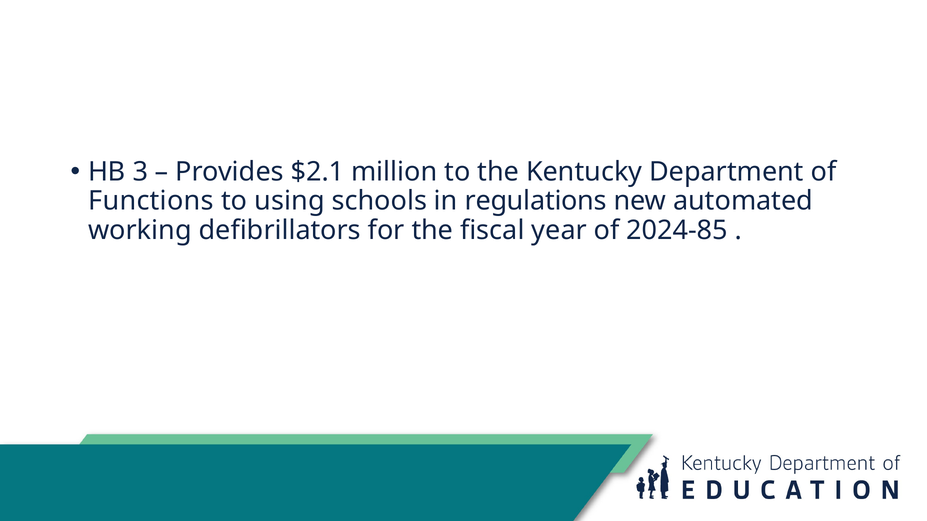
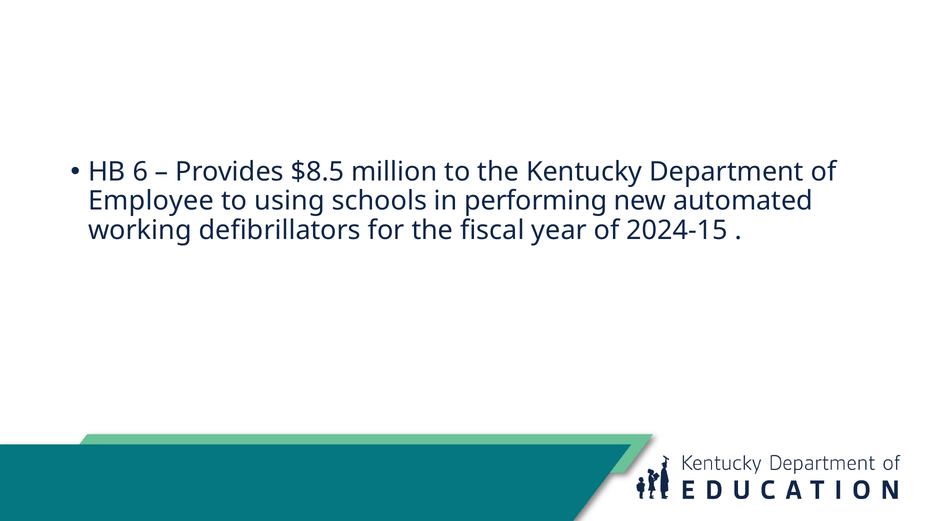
3: 3 -> 6 (140, 172)
$2.1: $2.1 -> $8.5 (317, 172)
Functions: Functions -> Employee (151, 201)
regulations: regulations -> performing (536, 201)
2024-85: 2024-85 -> 2024-15 (677, 230)
